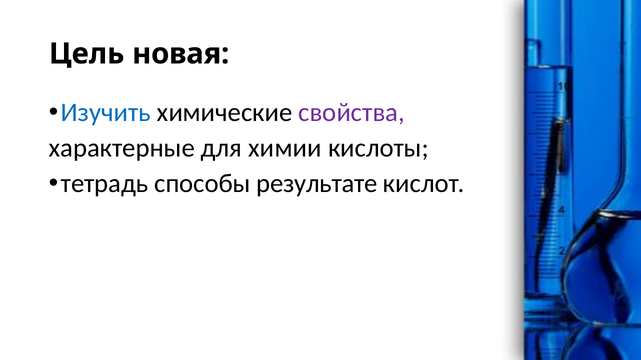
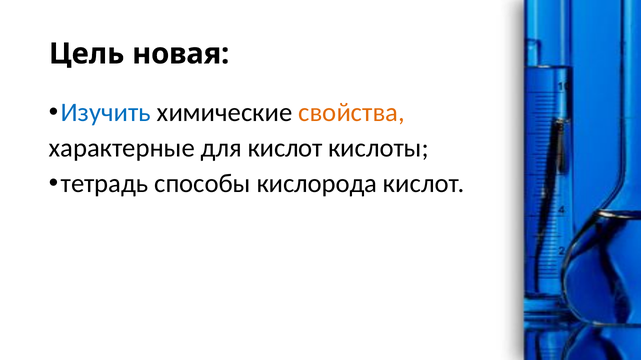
свойства colour: purple -> orange (352, 113)
для химии: химии -> кислот (285, 148)
результате: результате -> кислорода (317, 184)
